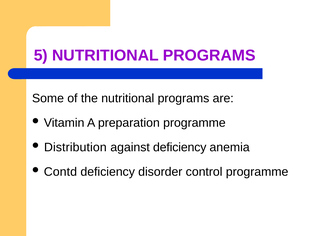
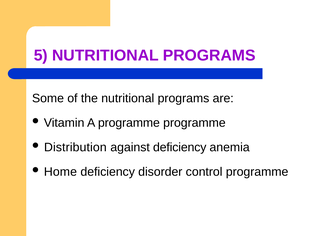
A preparation: preparation -> programme (129, 123)
Contd: Contd -> Home (60, 172)
